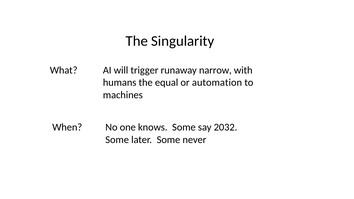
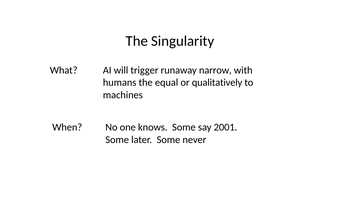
automation: automation -> qualitatively (217, 83)
2032: 2032 -> 2001 (226, 127)
